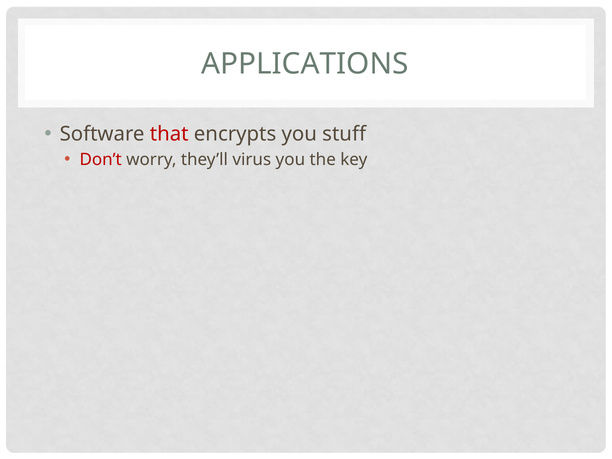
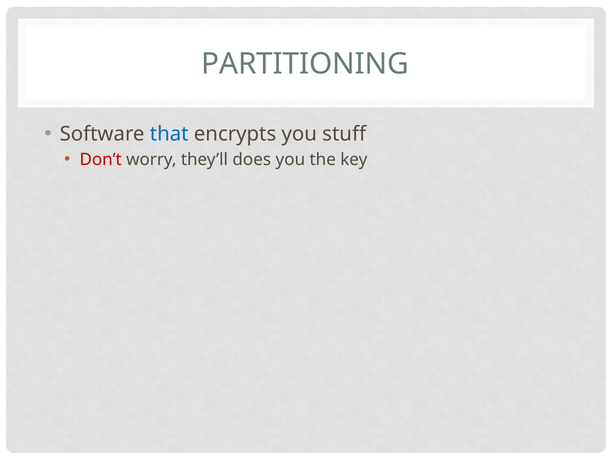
APPLICATIONS: APPLICATIONS -> PARTITIONING (305, 64)
that colour: red -> blue (169, 134)
virus: virus -> does (252, 160)
